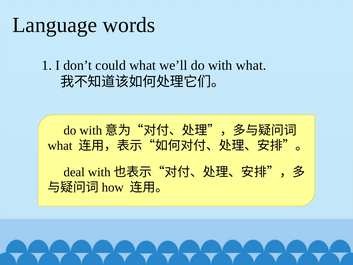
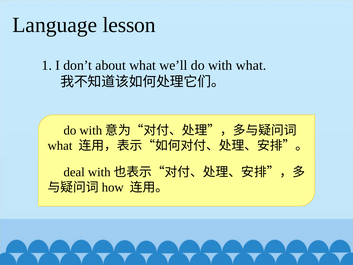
words: words -> lesson (129, 25)
could: could -> about (111, 65)
